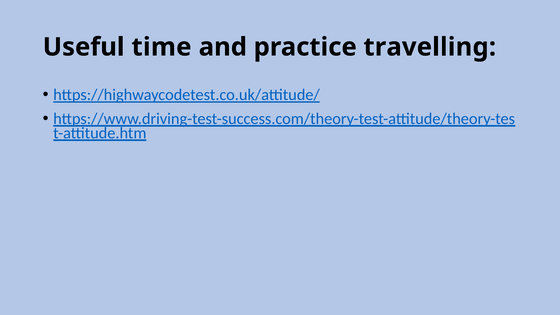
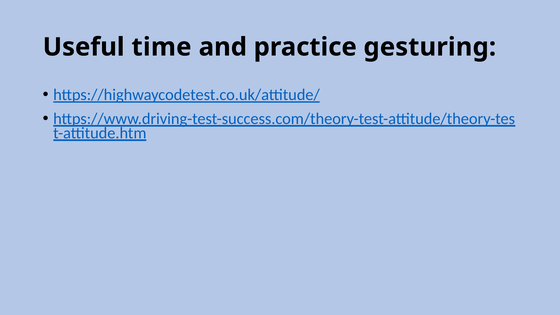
travelling: travelling -> gesturing (430, 47)
